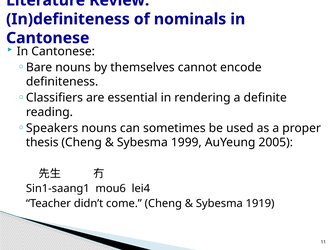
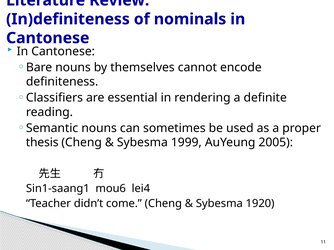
Speakers: Speakers -> Semantic (52, 128)
1919: 1919 -> 1920 (260, 204)
